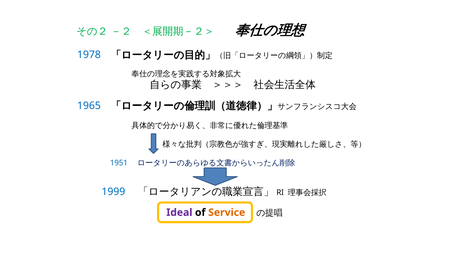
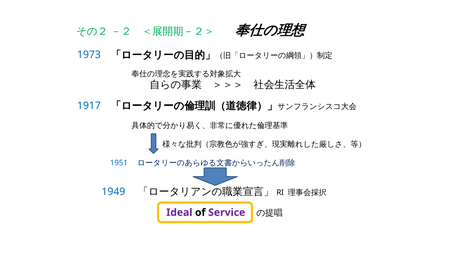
1978: 1978 -> 1973 (89, 55)
1965: 1965 -> 1917 (89, 106)
1999: 1999 -> 1949 (113, 192)
Service colour: orange -> purple (227, 213)
